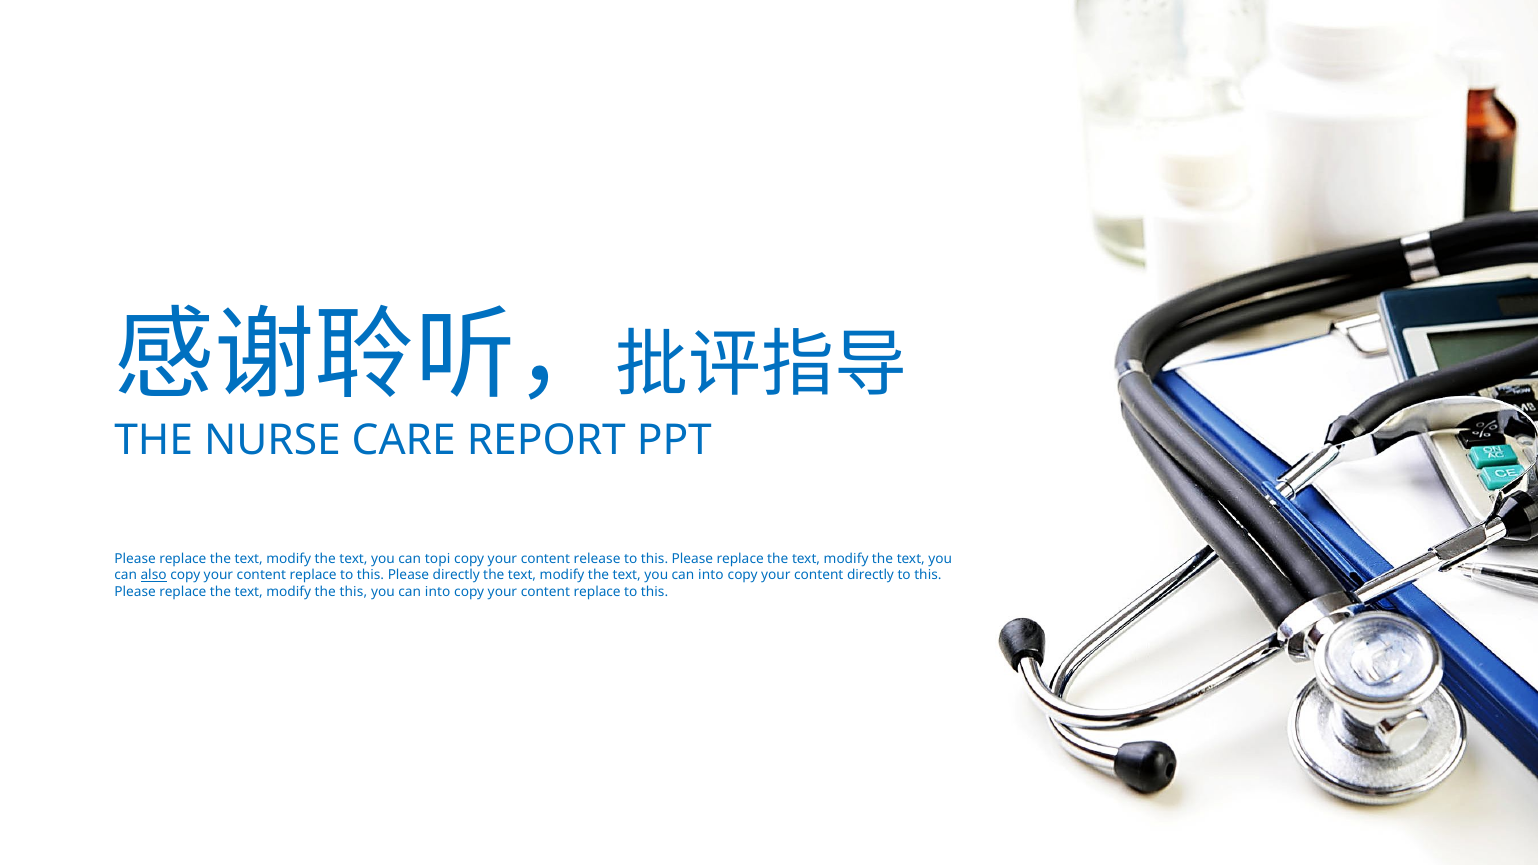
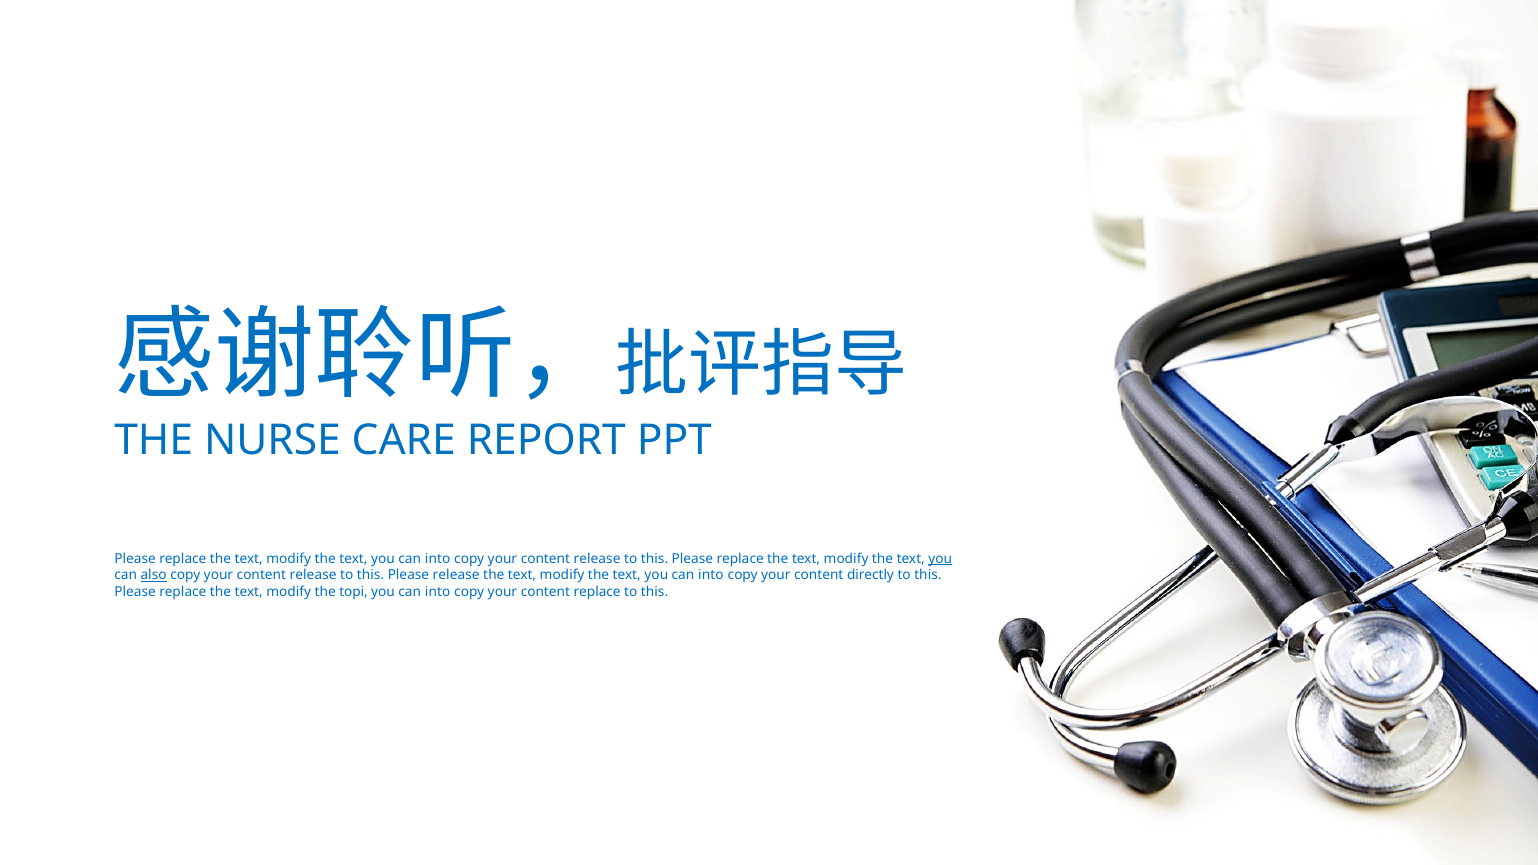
topi: topi -> into (438, 559)
you underline: none -> present (940, 559)
replace: replace -> release (313, 575)
Please directly: directly -> release (456, 575)
the this: this -> topi (354, 592)
